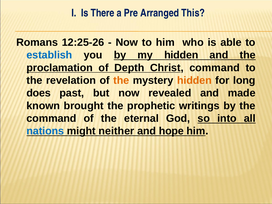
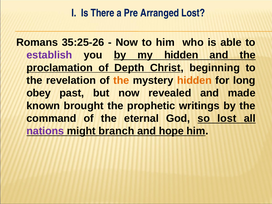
Arranged This: This -> Lost (193, 13)
12:25-26: 12:25-26 -> 35:25-26 (83, 42)
establish colour: blue -> purple (49, 55)
Christ command: command -> beginning (215, 68)
does: does -> obey (39, 93)
so into: into -> lost (227, 118)
nations colour: blue -> purple (45, 131)
neither: neither -> branch (116, 131)
